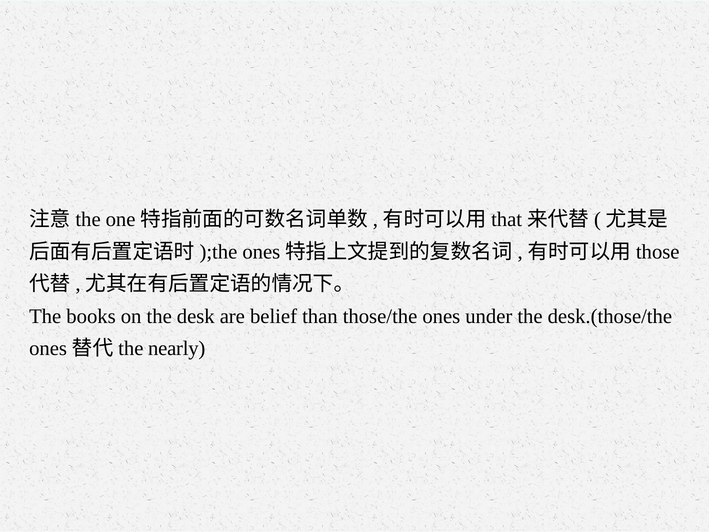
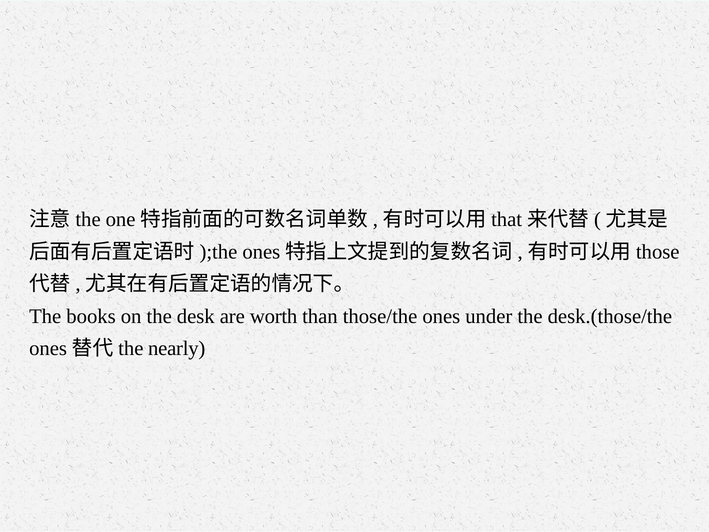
belief: belief -> worth (274, 316)
